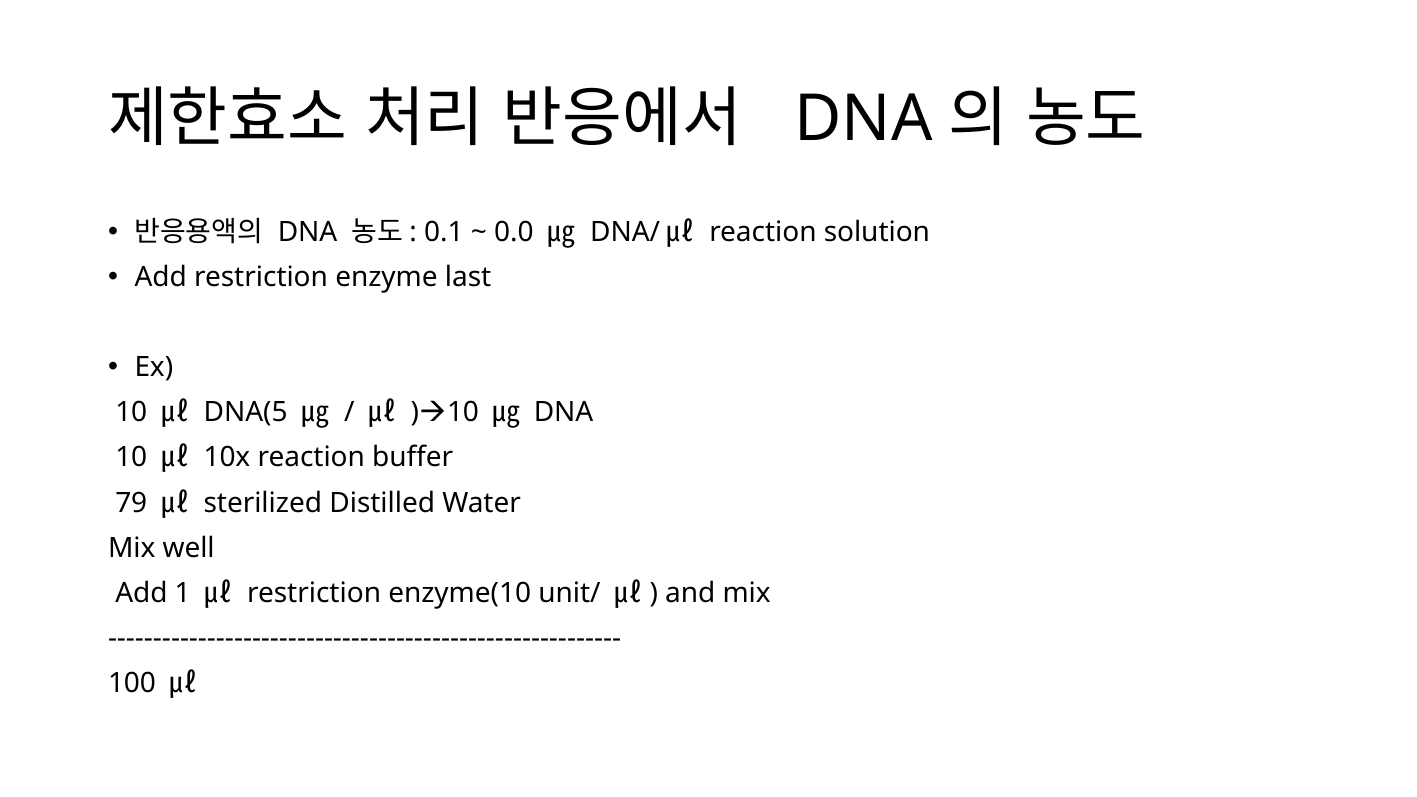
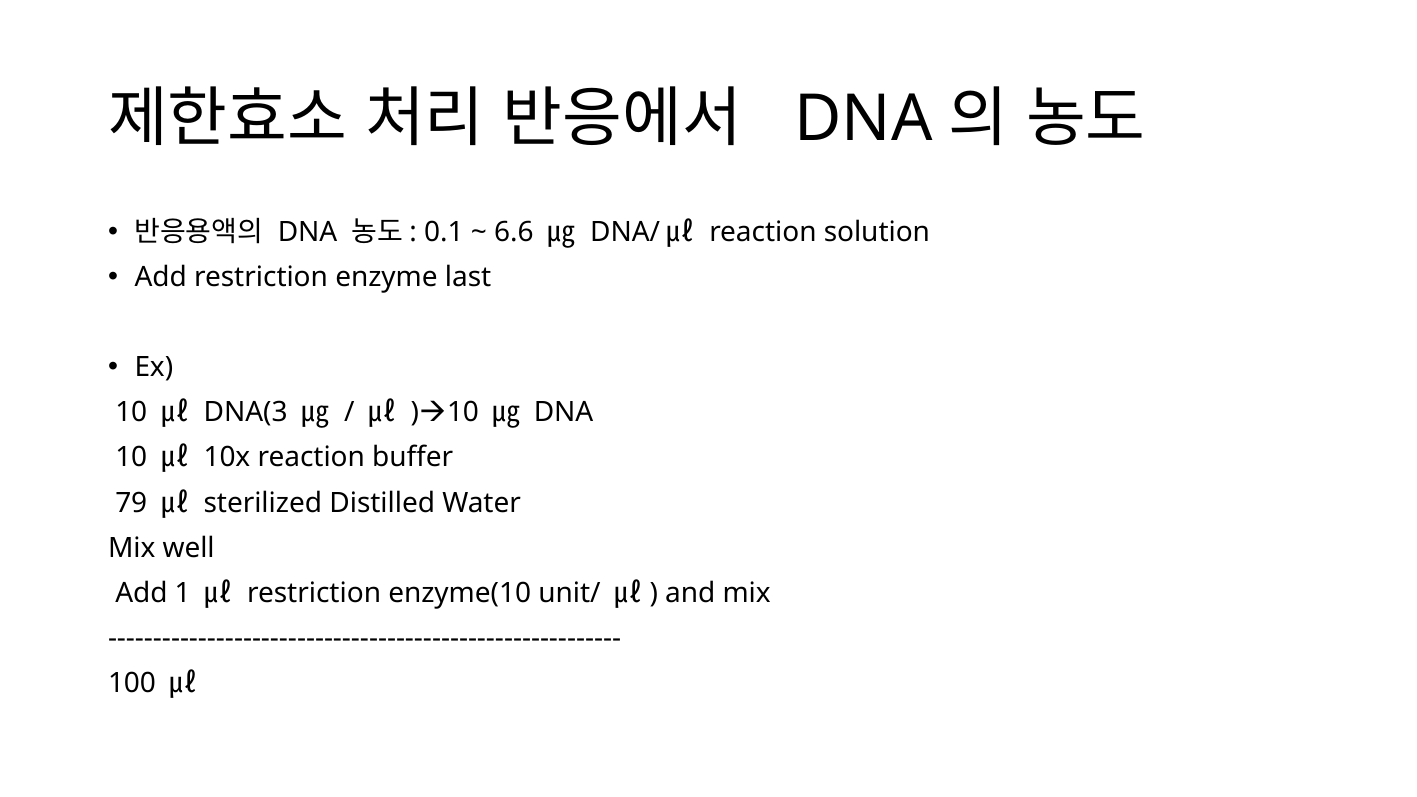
0.0: 0.0 -> 6.6 (514, 232)
DNA(5: DNA(5 -> DNA(3 (246, 413)
